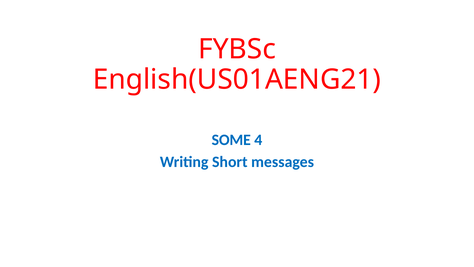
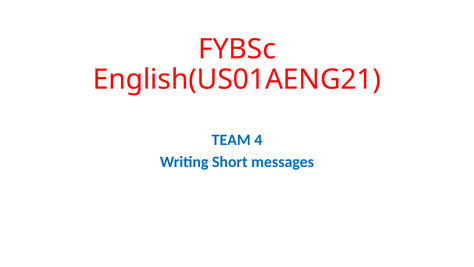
SOME: SOME -> TEAM (231, 140)
